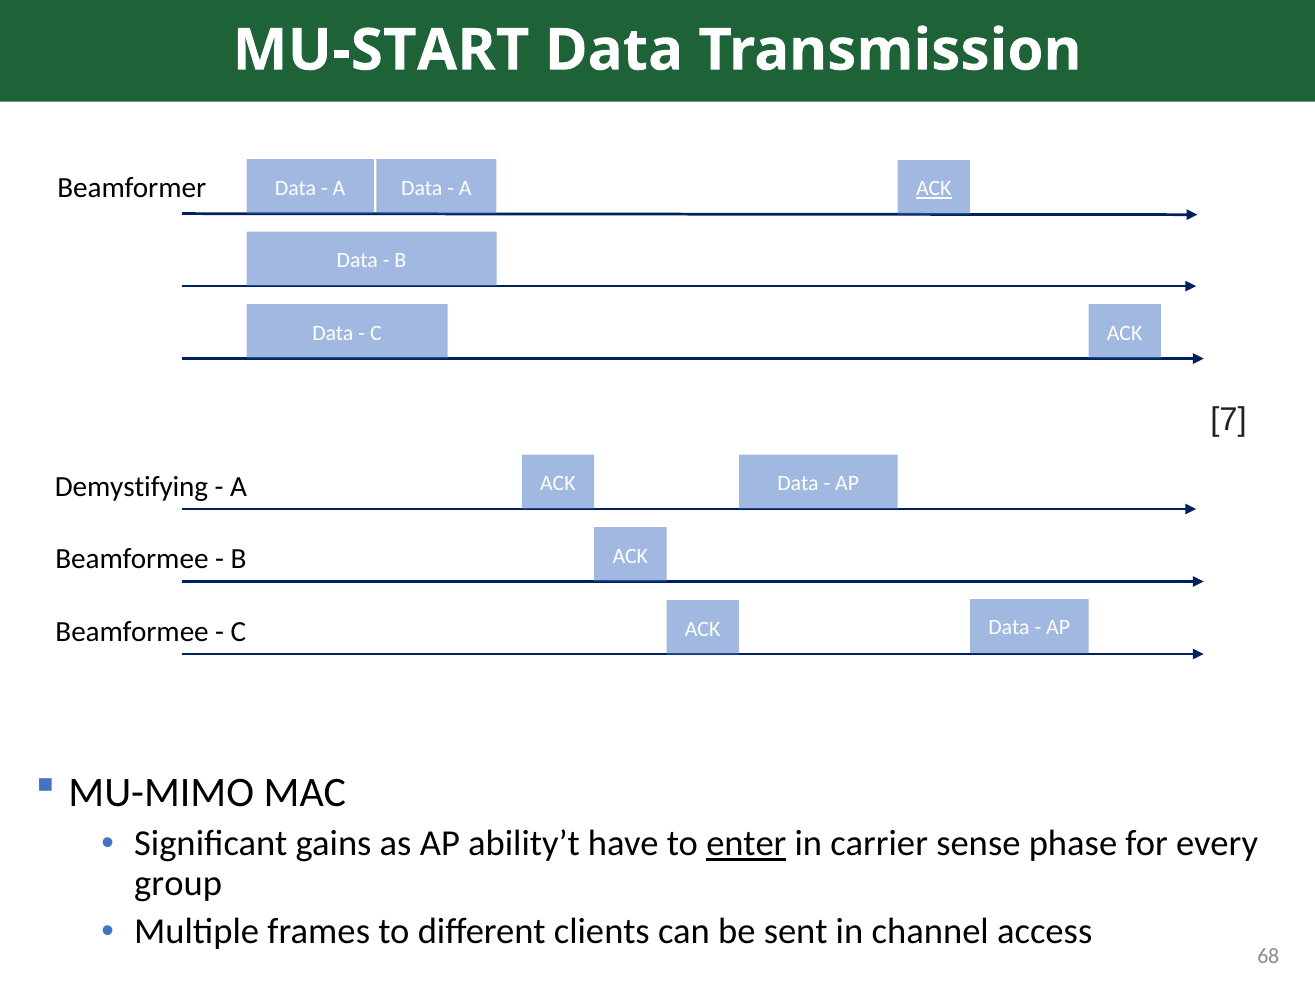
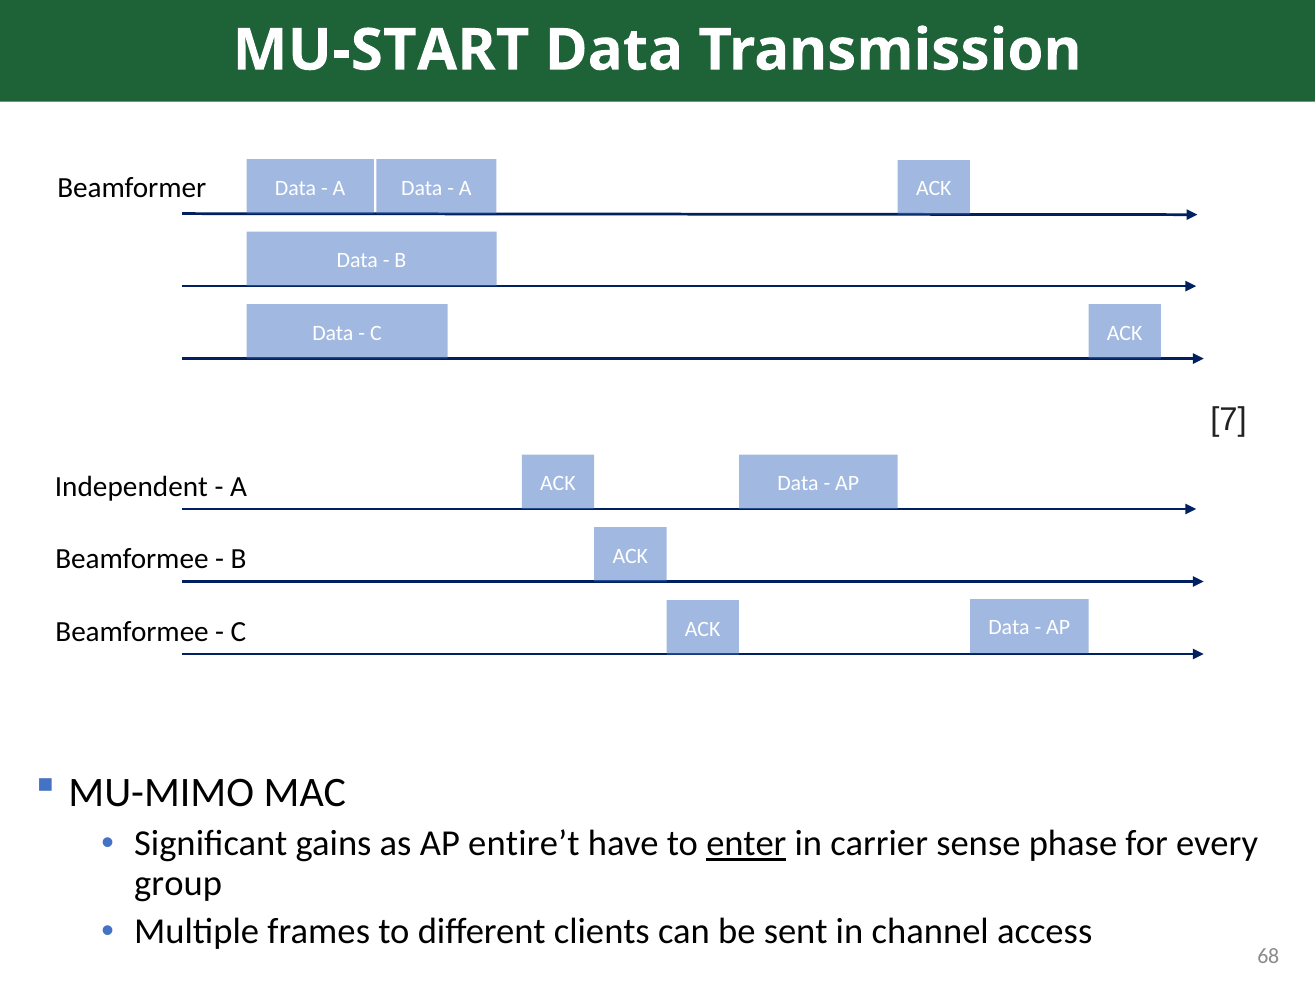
ACK underline: present -> none (934, 189)
Demystifying: Demystifying -> Independent (131, 487)
ability’t: ability’t -> entire’t (524, 844)
